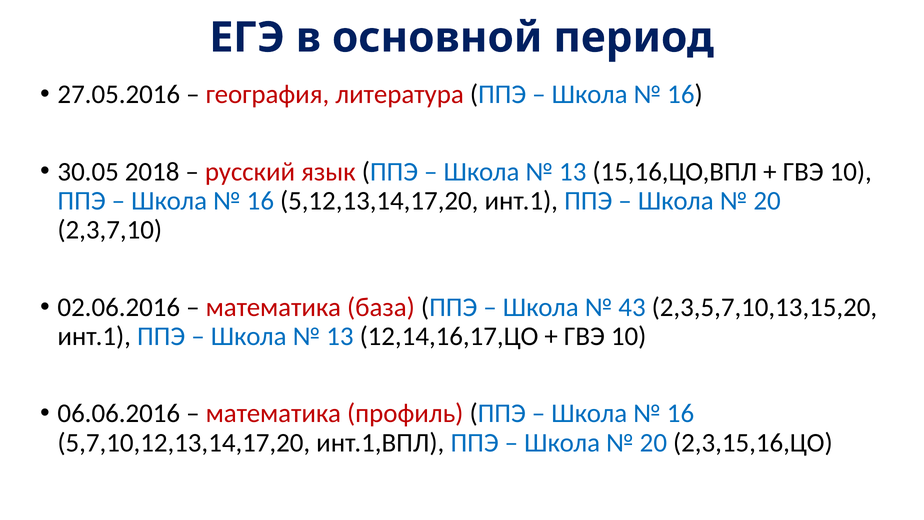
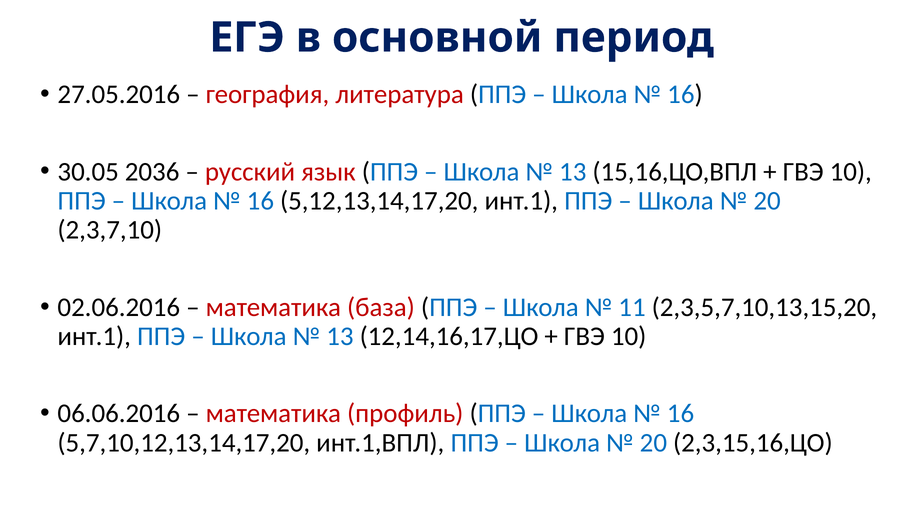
2018: 2018 -> 2036 (152, 172)
43: 43 -> 11 (632, 307)
